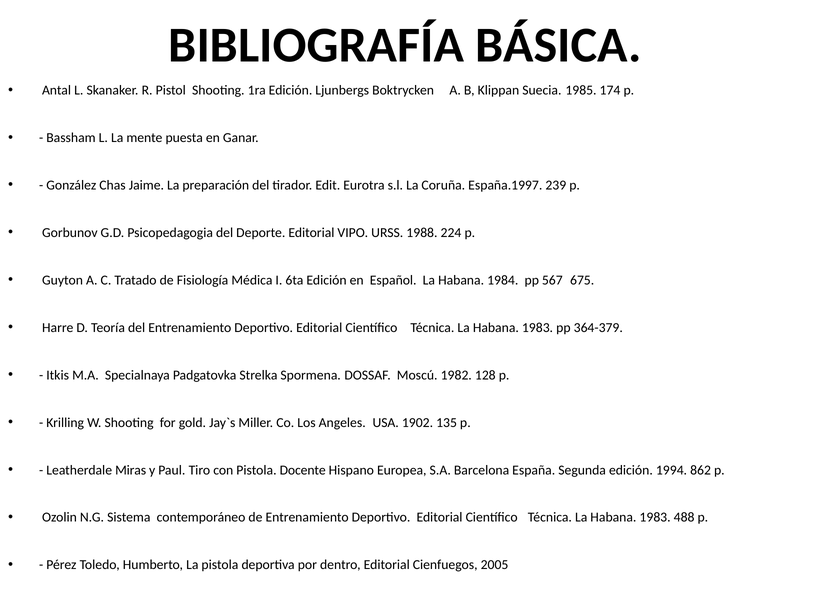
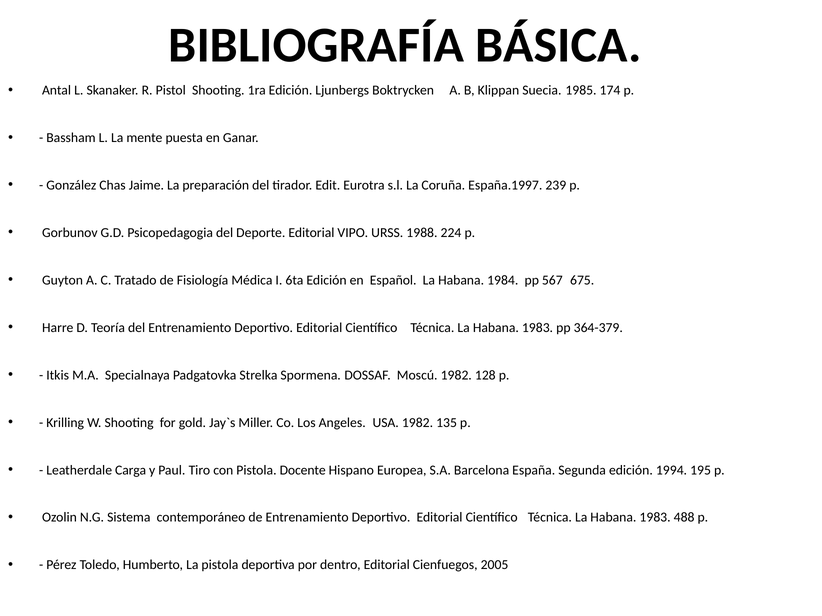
USA 1902: 1902 -> 1982 (418, 423)
Miras: Miras -> Carga (131, 470)
862: 862 -> 195 (701, 470)
